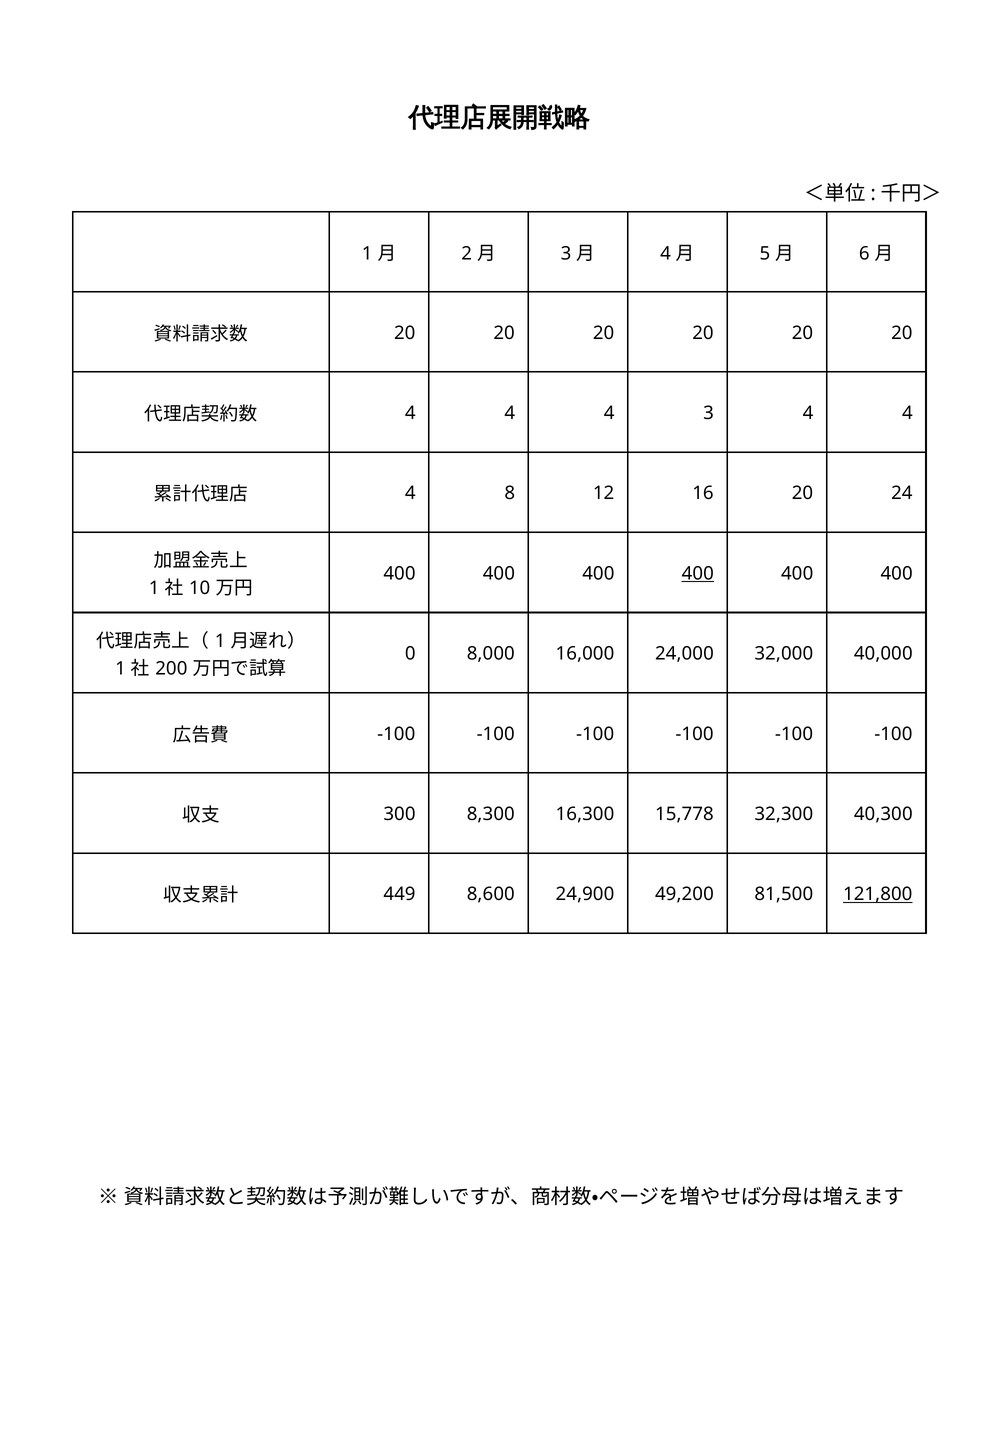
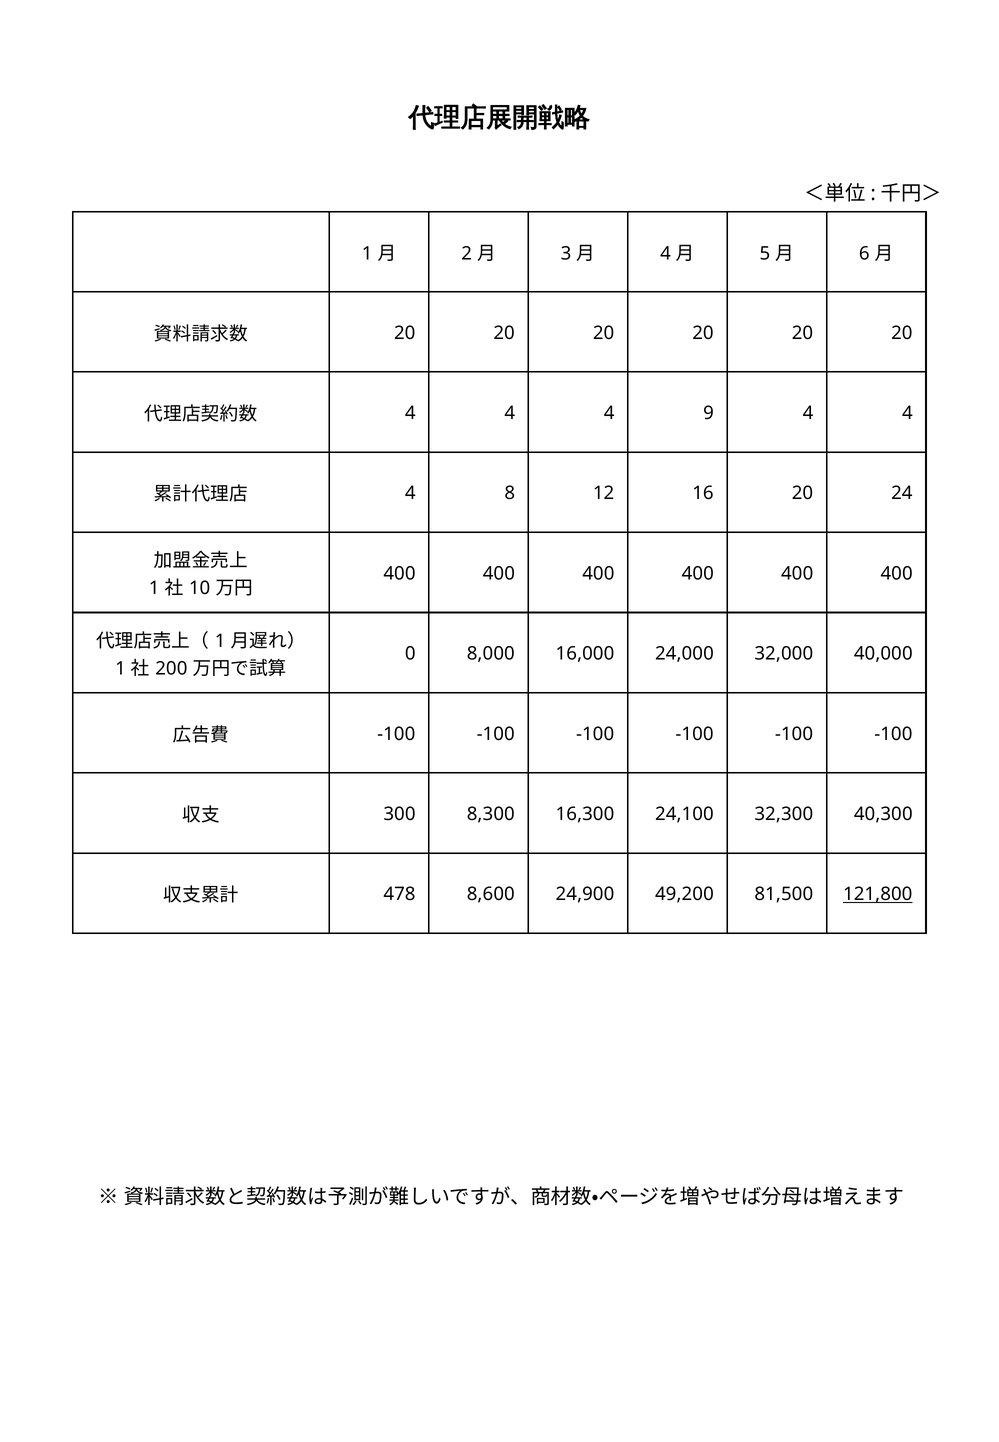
4 3: 3 -> 9 (709, 413)
400 underline: present -> none (698, 574)
15,778: 15,778 -> 24,100 (684, 815)
449: 449 -> 478 (399, 895)
